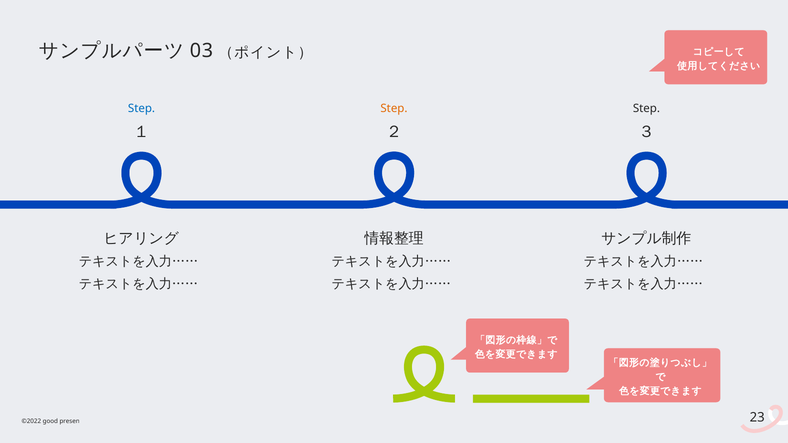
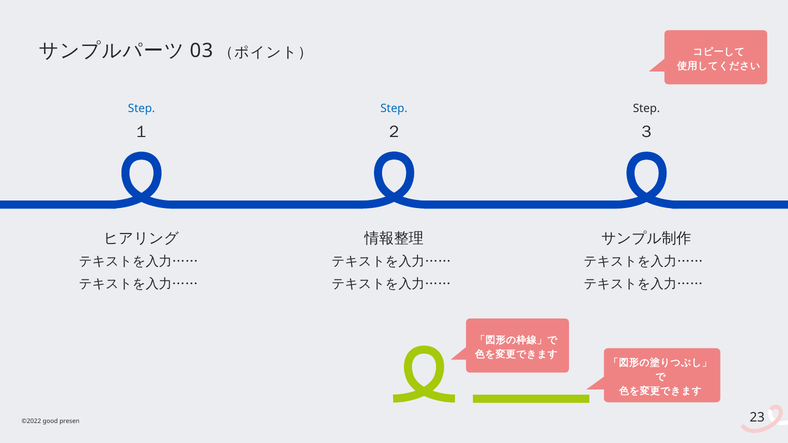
Step colour: orange -> blue (394, 108)
